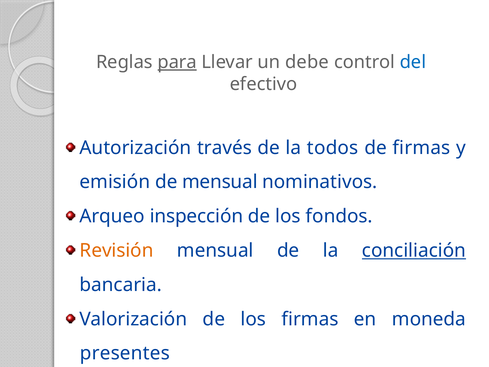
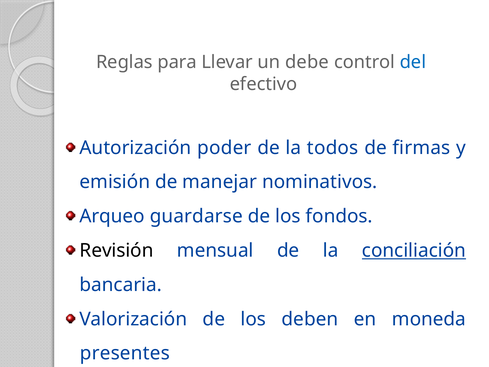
para underline: present -> none (177, 62)
través: través -> poder (224, 148)
de mensual: mensual -> manejar (220, 182)
inspección: inspección -> guardarse (196, 216)
Revisión colour: orange -> black (117, 250)
los firmas: firmas -> deben (310, 319)
